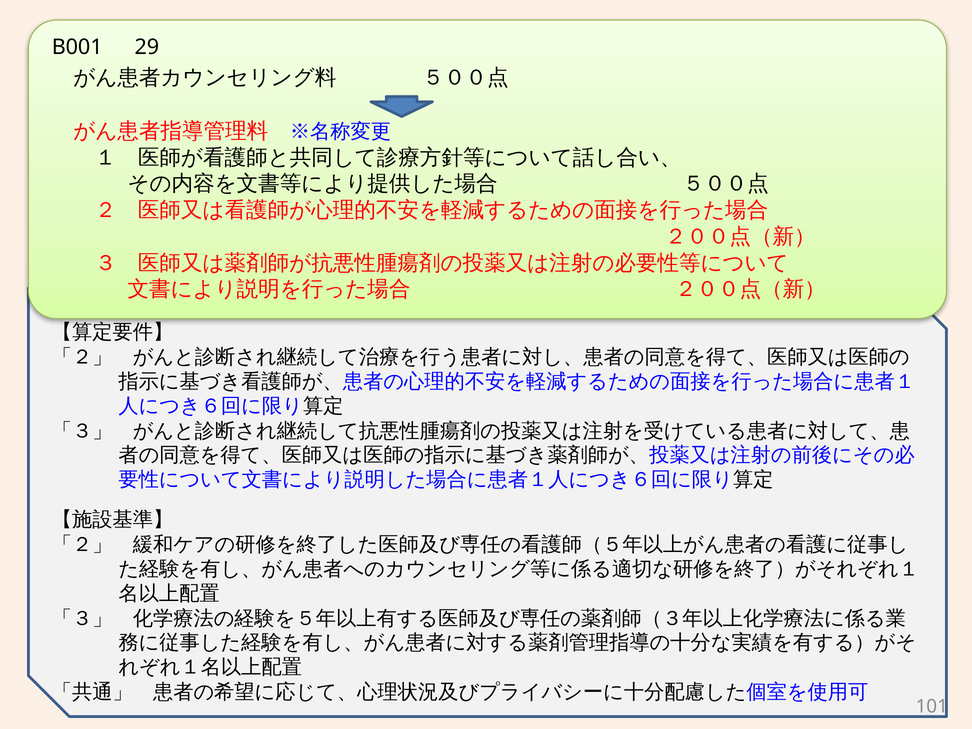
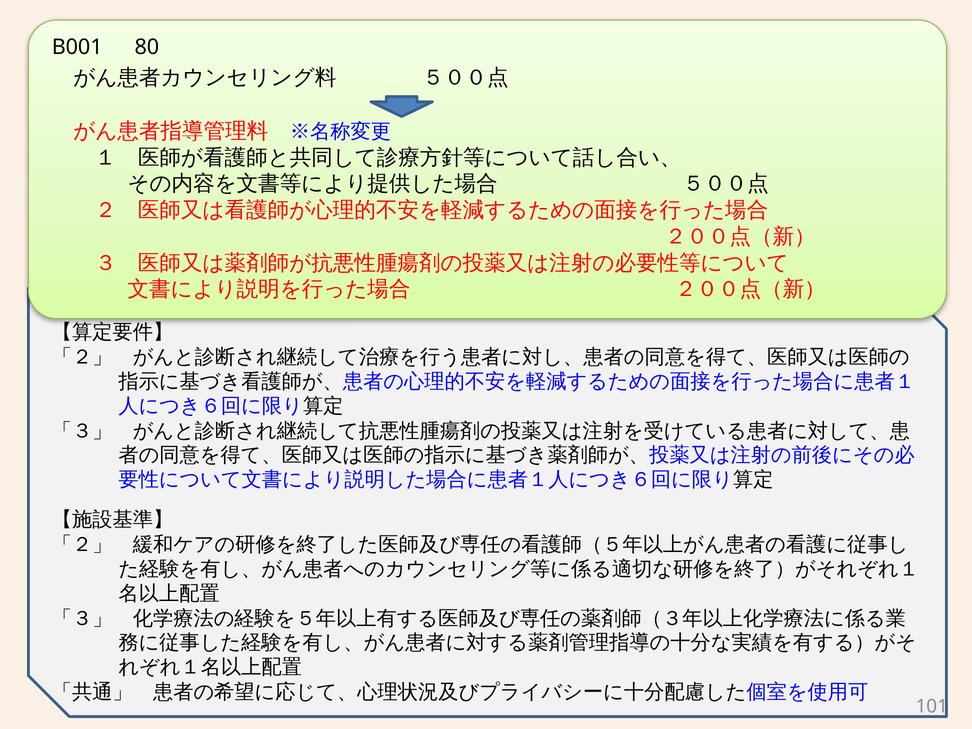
29: 29 -> 80 (147, 47)
